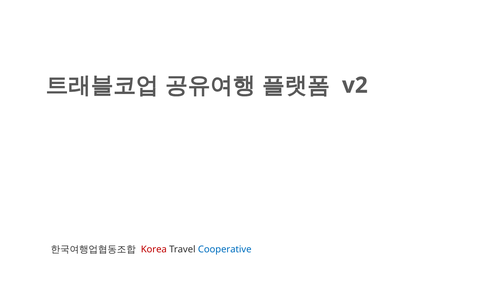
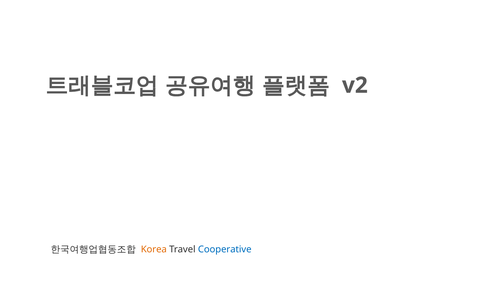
Korea colour: red -> orange (154, 250)
